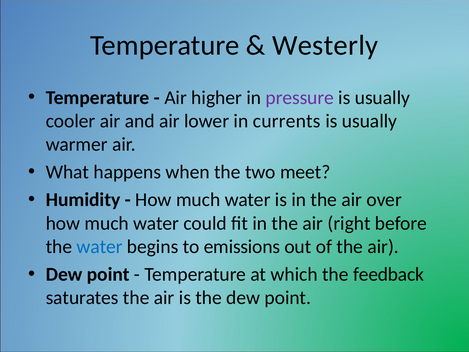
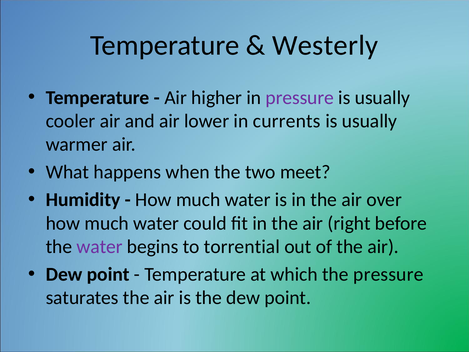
water colour: blue -> purple (100, 247)
emissions: emissions -> torrential (242, 247)
the feedback: feedback -> pressure (388, 274)
